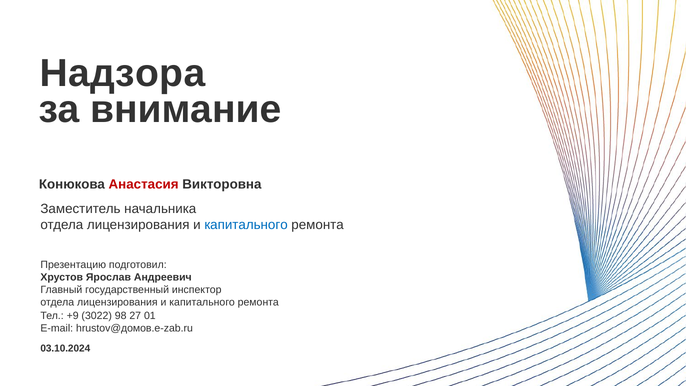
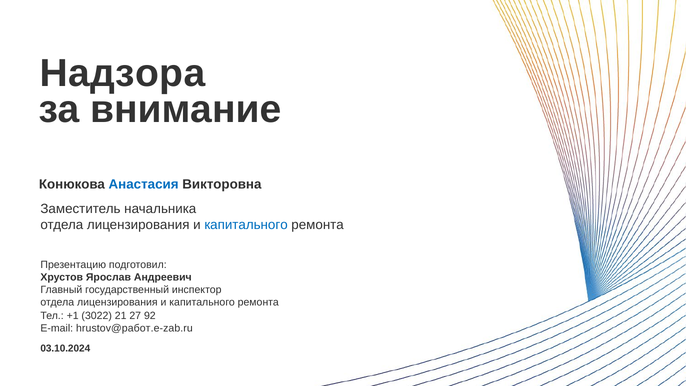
Анастасия colour: red -> blue (144, 184)
+9: +9 -> +1 (73, 316)
98: 98 -> 21 (121, 316)
01: 01 -> 92 (150, 316)
hrustov@домов.e-zab.ru: hrustov@домов.e-zab.ru -> hrustov@работ.e-zab.ru (134, 329)
